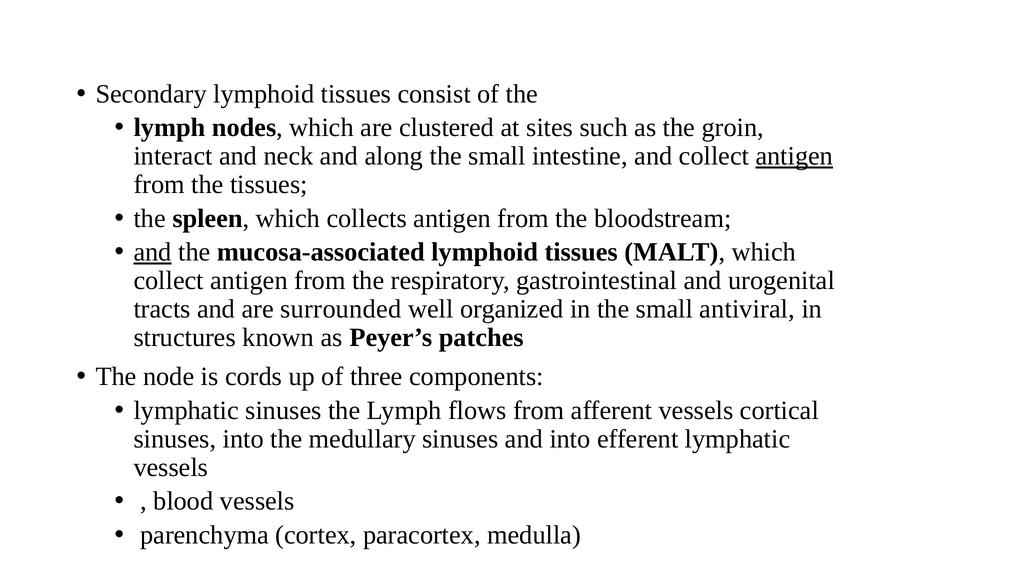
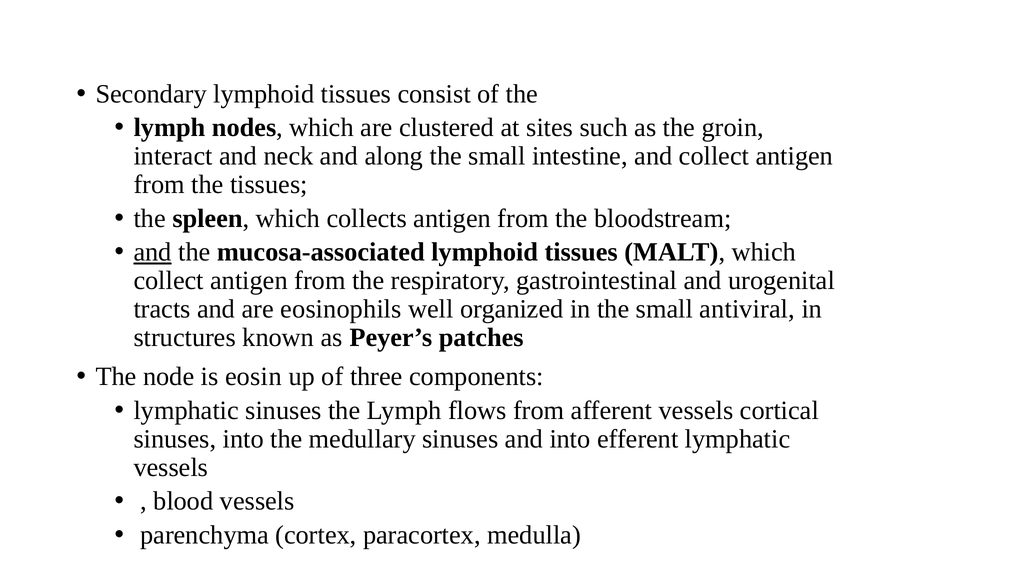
antigen underline: present -> none (794, 156)
surrounded: surrounded -> eosinophils (341, 309)
cords: cords -> eosin (253, 376)
